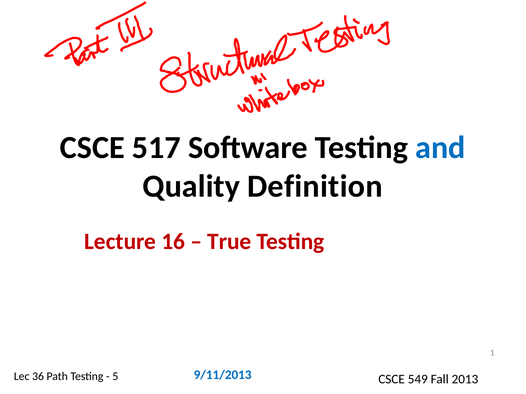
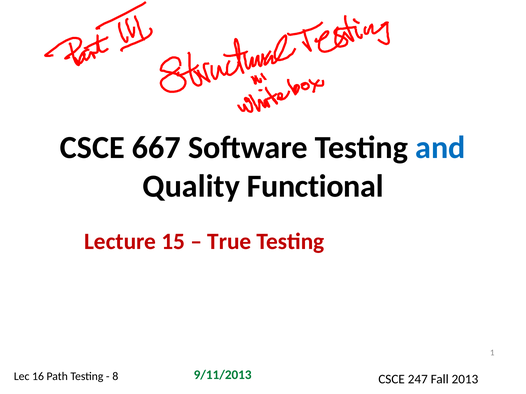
517: 517 -> 667 (156, 148)
Definition: Definition -> Functional (315, 186)
16: 16 -> 15 (173, 242)
9/11/2013 colour: blue -> green (223, 375)
36: 36 -> 16 (38, 377)
5: 5 -> 8 (115, 377)
549: 549 -> 247 (418, 380)
